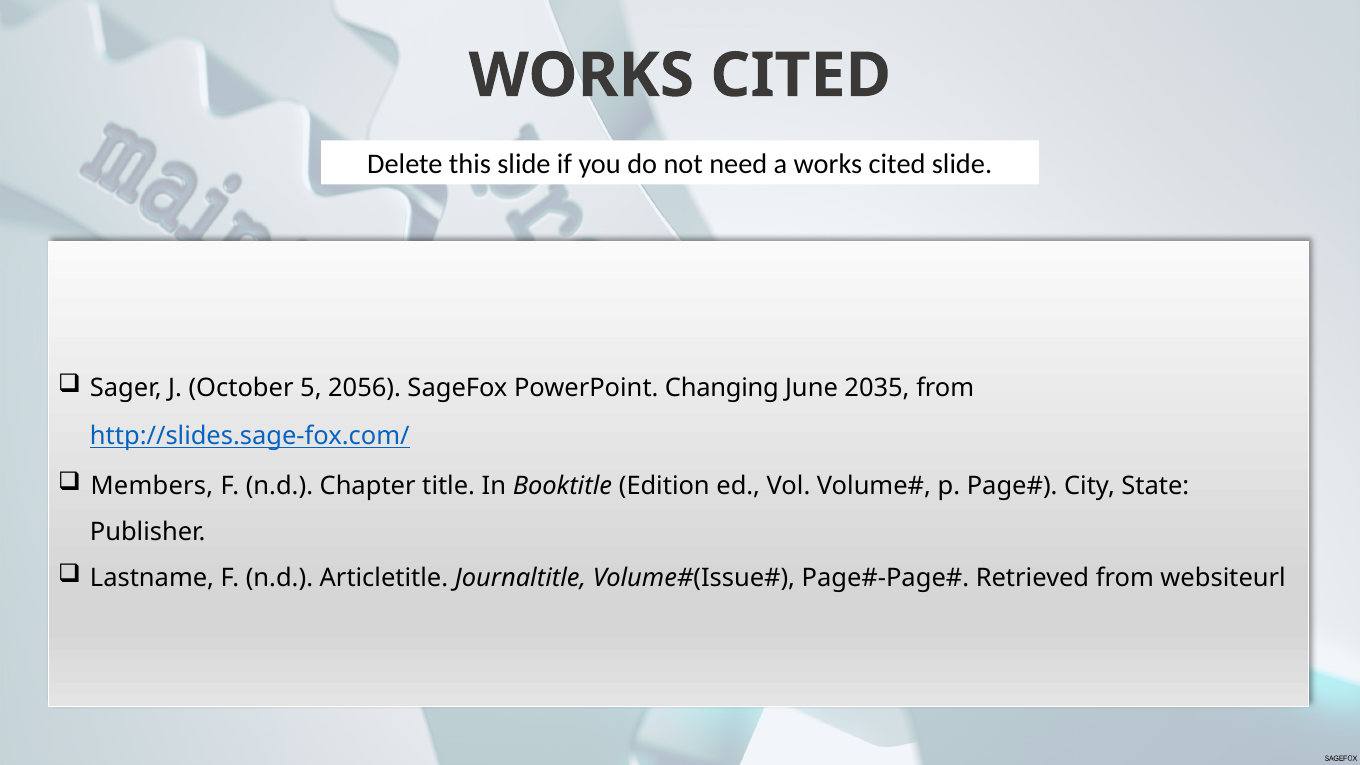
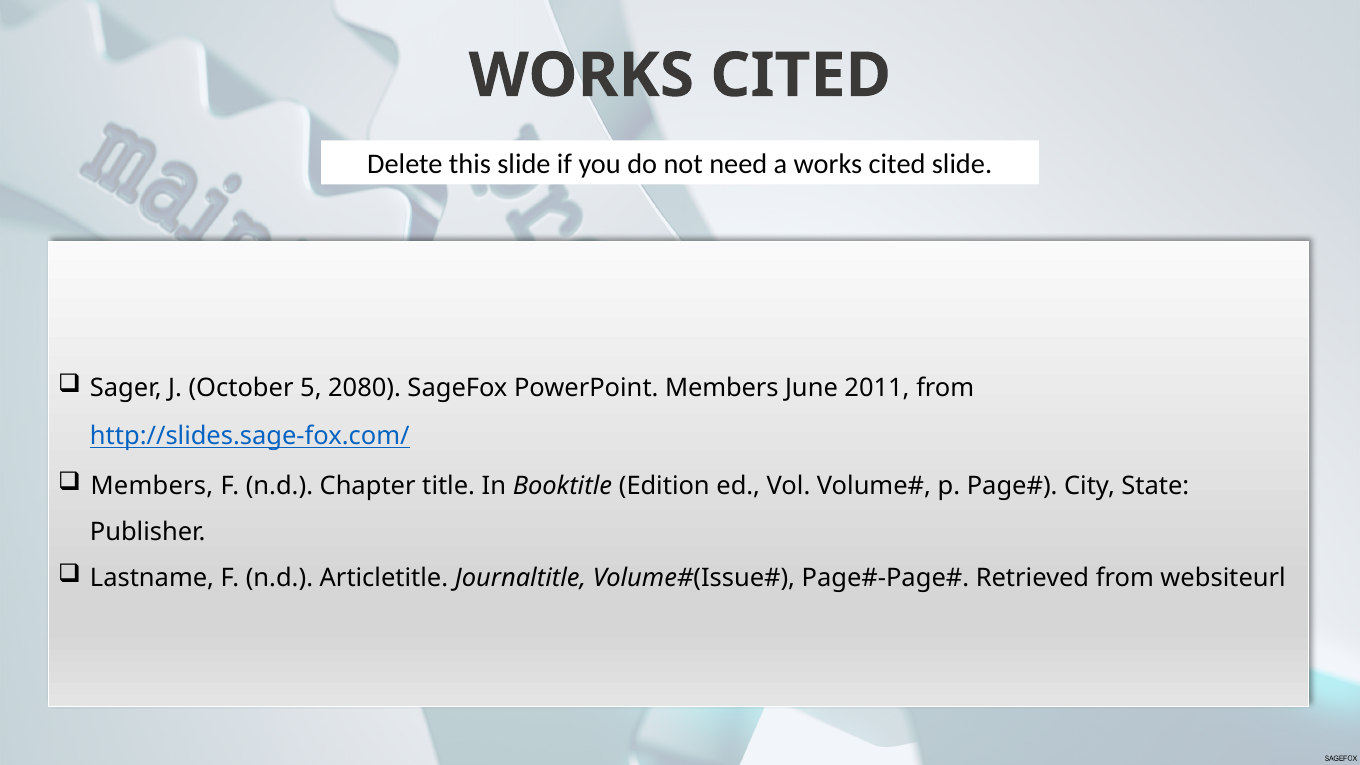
2056: 2056 -> 2080 (365, 388)
PowerPoint Changing: Changing -> Members (722, 388)
2035: 2035 -> 2011 (877, 388)
